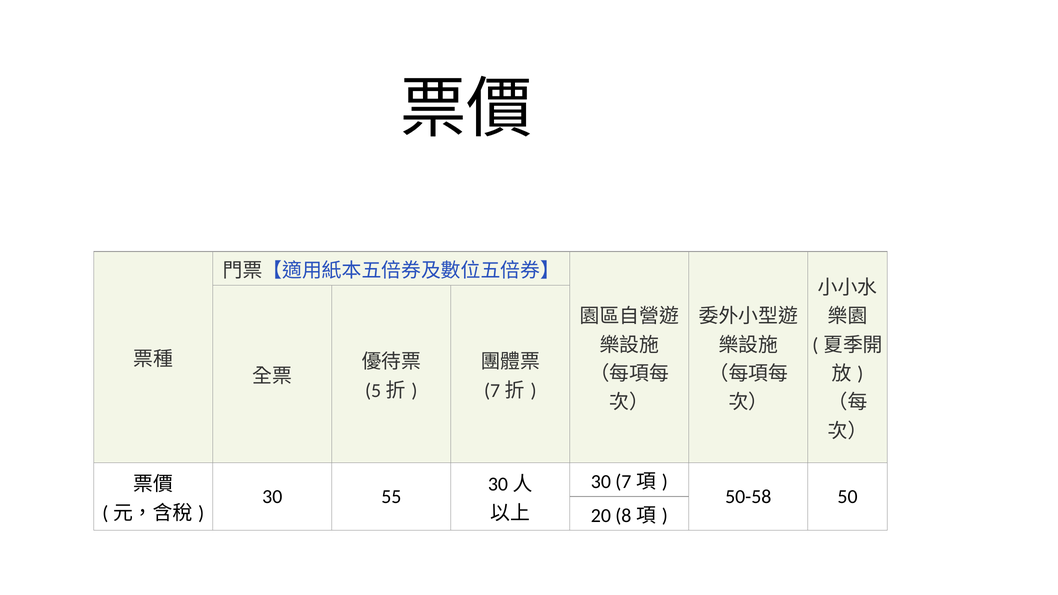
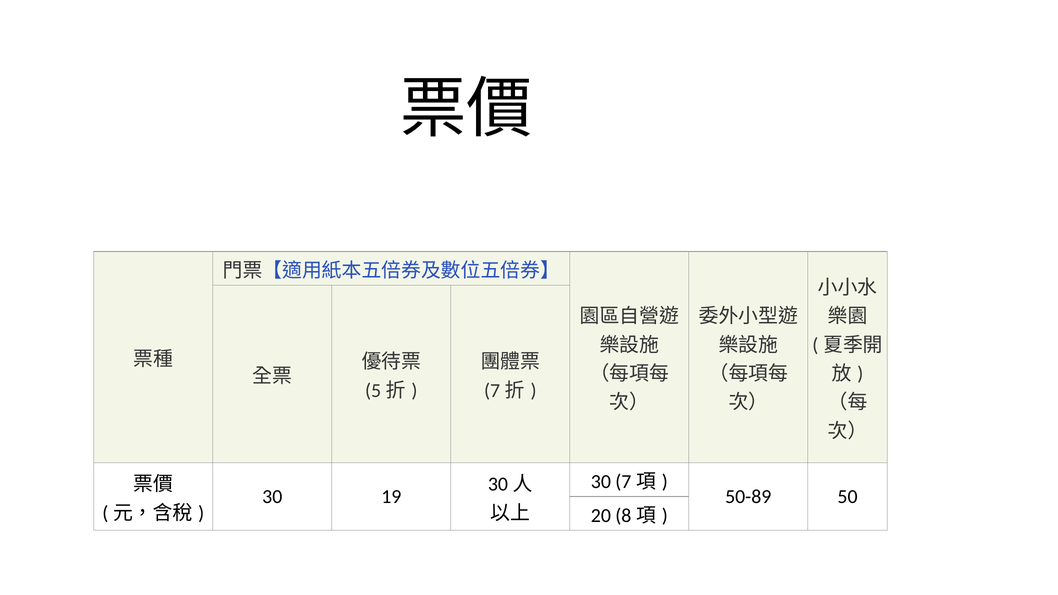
55: 55 -> 19 (391, 497)
50-58: 50-58 -> 50-89 (748, 497)
